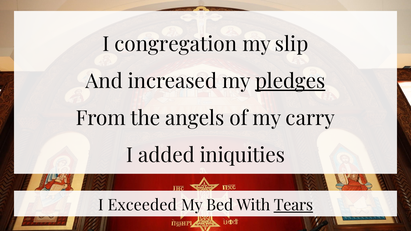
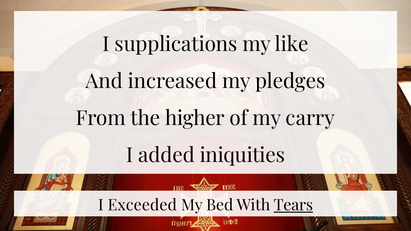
congregation: congregation -> supplications (176, 45)
slip: slip -> like (292, 45)
pledges underline: present -> none (290, 82)
angels: angels -> higher (195, 119)
